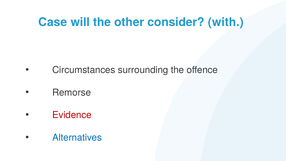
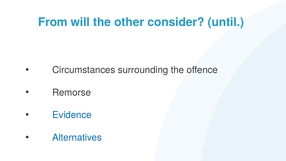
Case: Case -> From (53, 22)
with: with -> until (226, 22)
Evidence colour: red -> blue (72, 115)
